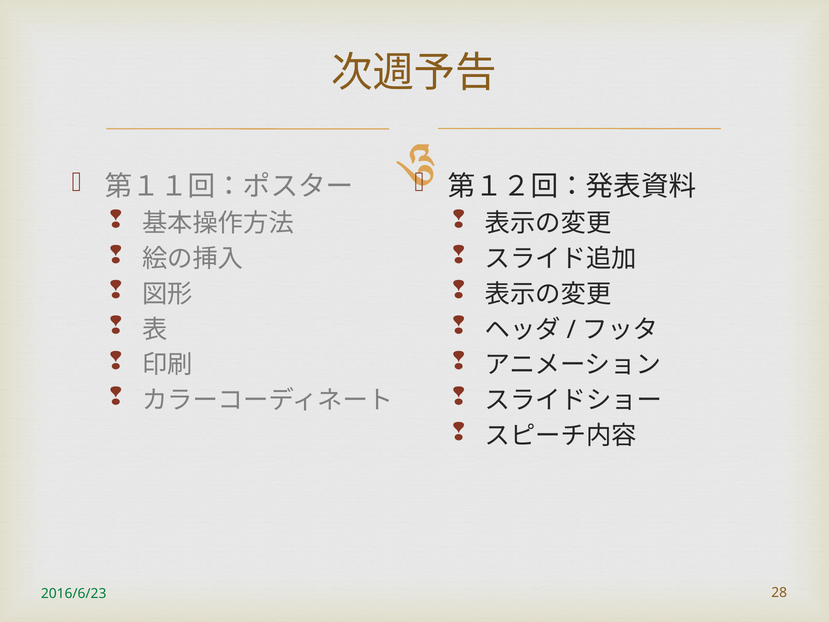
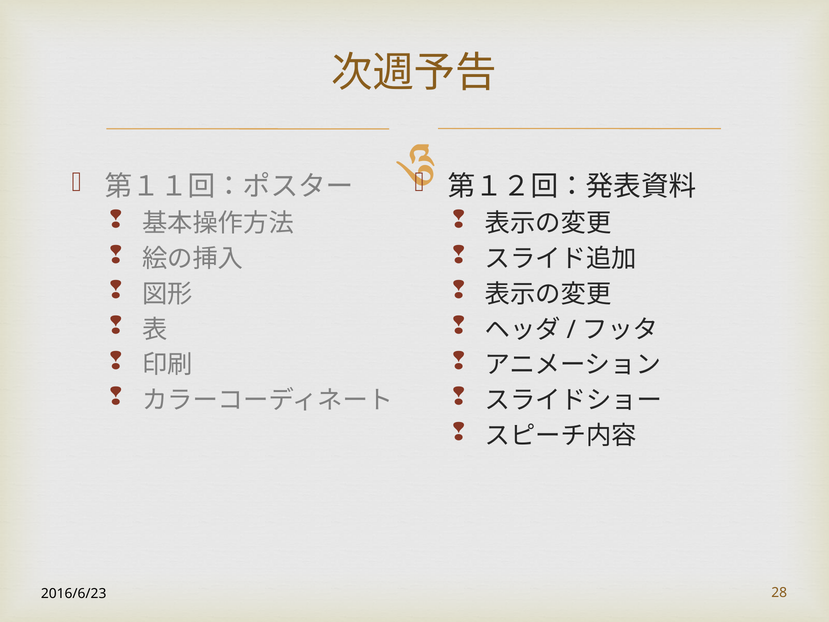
2016/6/23 colour: green -> black (74, 593)
